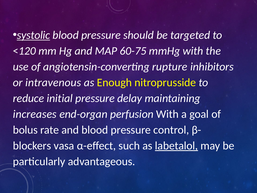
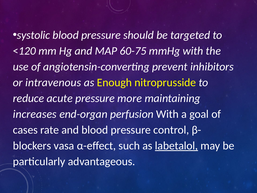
systolic underline: present -> none (33, 35)
rupture: rupture -> prevent (170, 67)
initial: initial -> acute (60, 98)
delay: delay -> more (130, 98)
bolus: bolus -> cases (25, 130)
